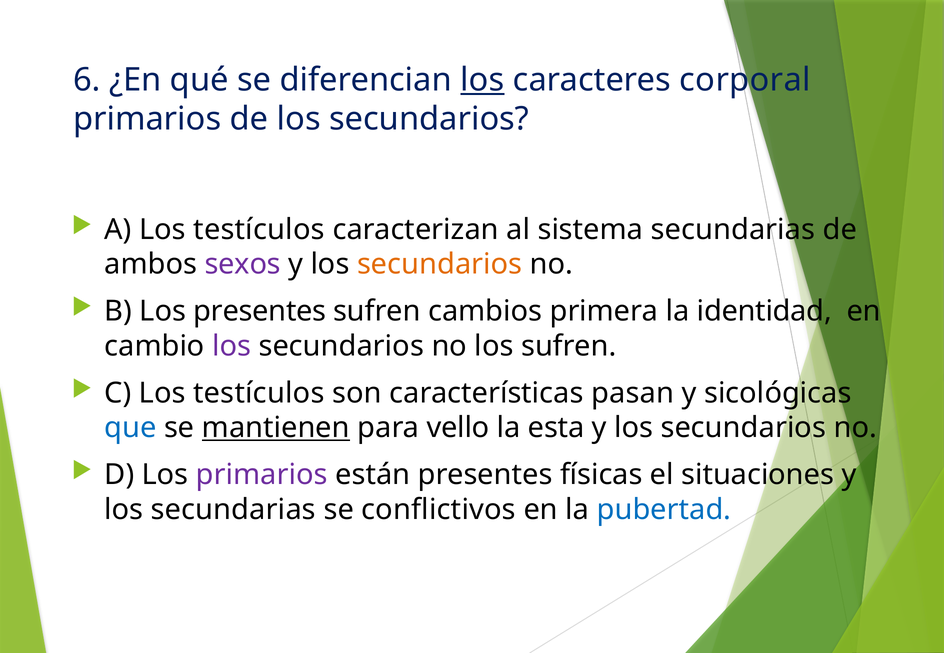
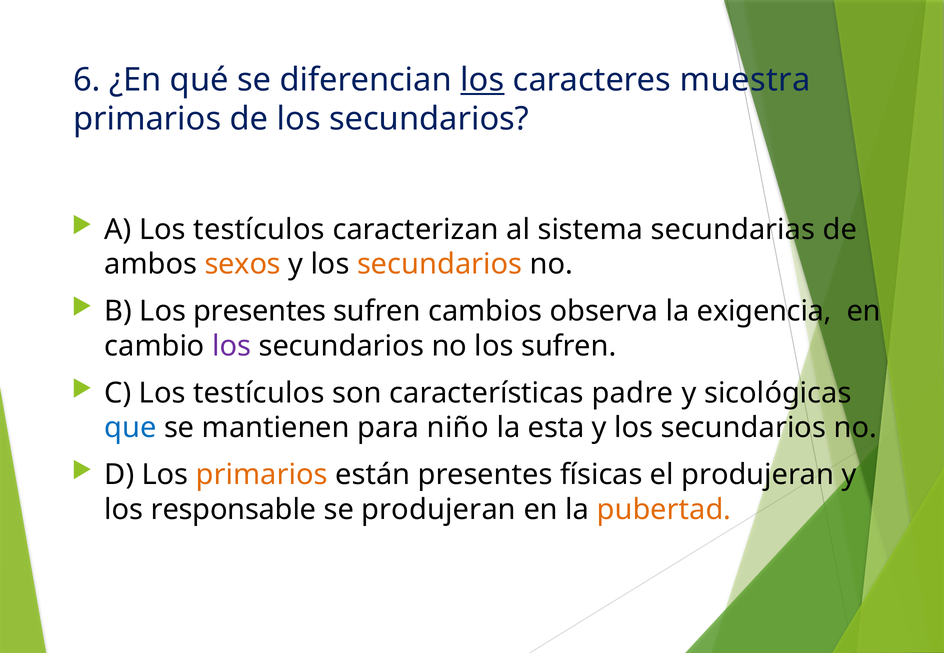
corporal: corporal -> muestra (745, 80)
sexos colour: purple -> orange (243, 265)
primera: primera -> observa (604, 312)
identidad: identidad -> exigencia (764, 312)
pasan: pasan -> padre (633, 393)
mantienen underline: present -> none (276, 428)
vello: vello -> niño (458, 428)
primarios colour: purple -> orange (262, 475)
el situaciones: situaciones -> produjeran (758, 475)
los secundarias: secundarias -> responsable (234, 510)
se conflictivos: conflictivos -> produjeran (439, 510)
pubertad colour: blue -> orange (664, 510)
